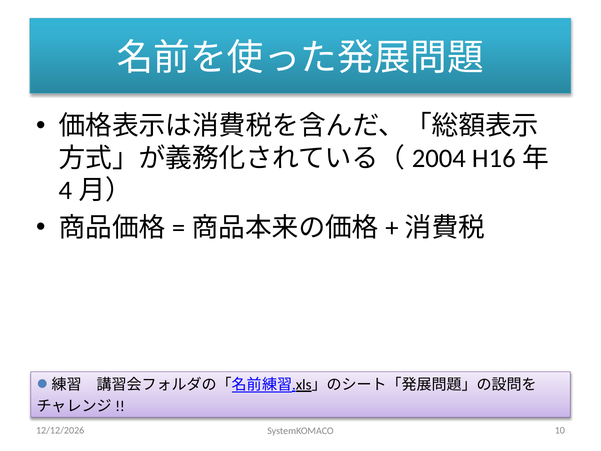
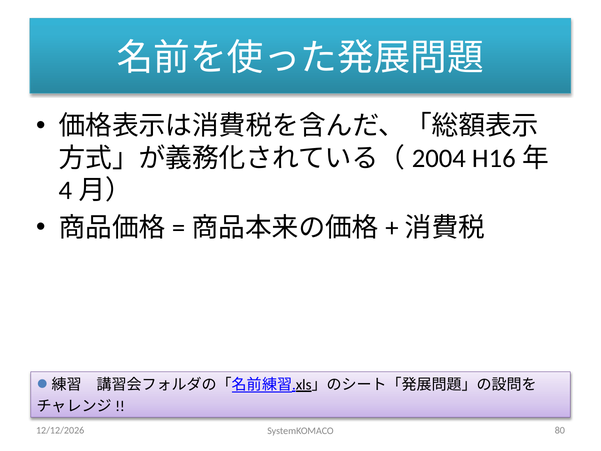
10: 10 -> 80 (560, 430)
